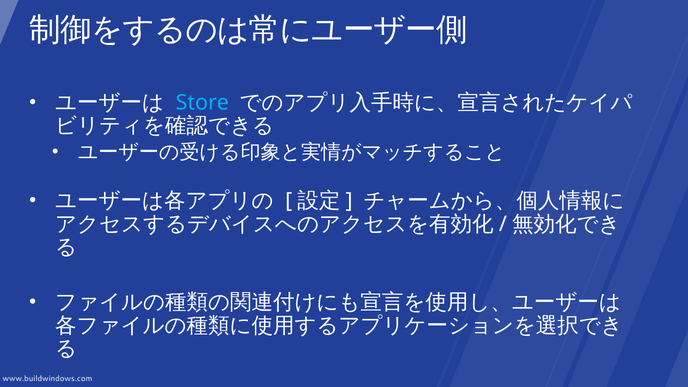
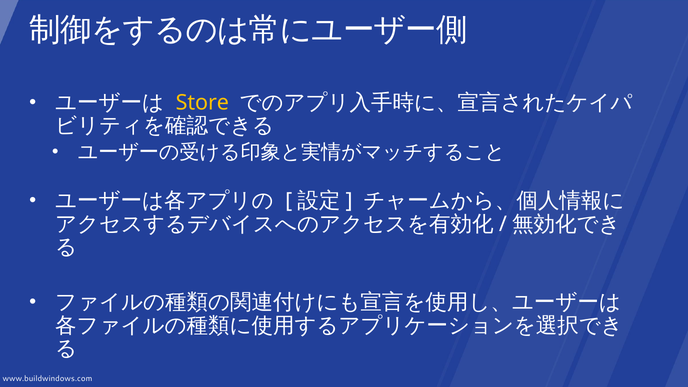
Store colour: light blue -> yellow (202, 103)
